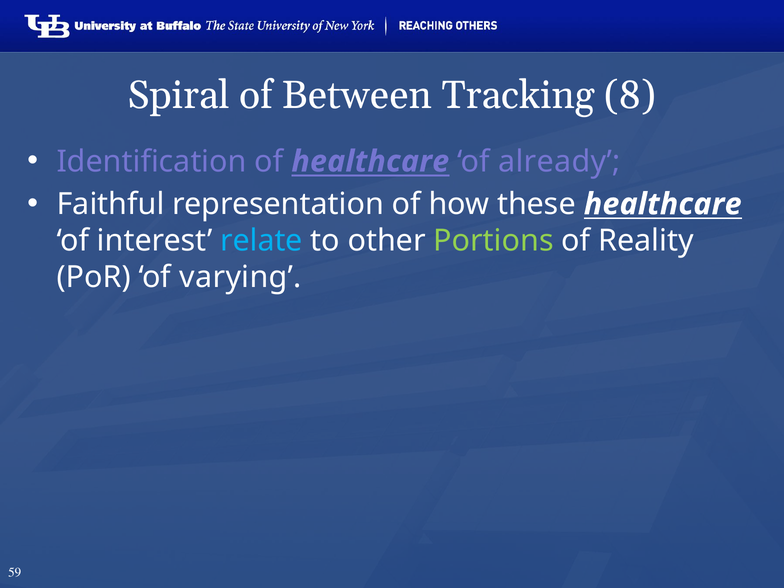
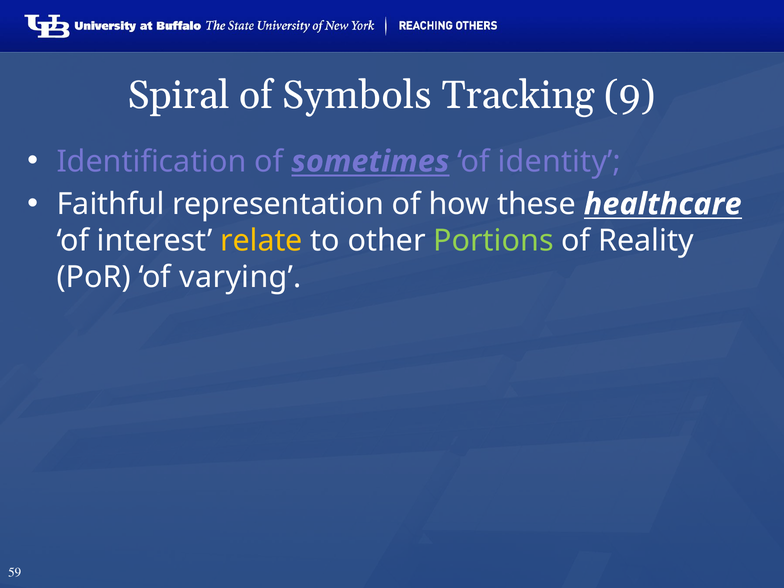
Between: Between -> Symbols (357, 95)
8: 8 -> 9 (630, 95)
of healthcare: healthcare -> sometimes (370, 161)
already: already -> identity (559, 161)
relate colour: light blue -> yellow (261, 241)
